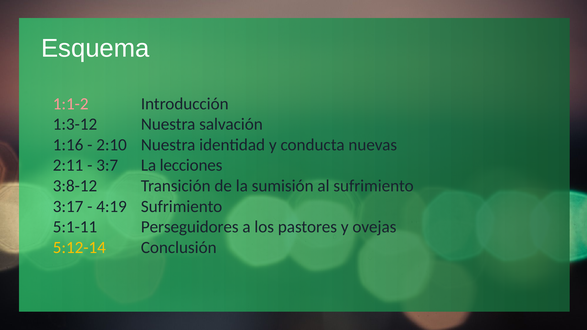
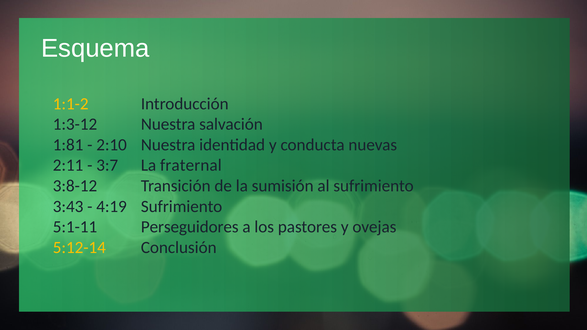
1:1-2 colour: pink -> yellow (71, 104)
1:16: 1:16 -> 1:81 (68, 145)
lecciones: lecciones -> fraternal (191, 165)
3:17: 3:17 -> 3:43 (68, 207)
